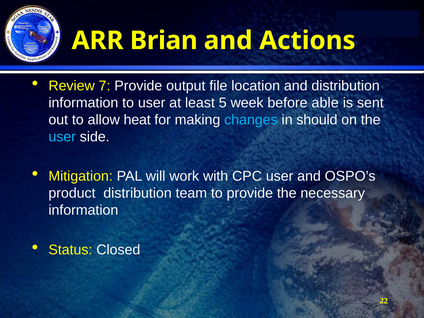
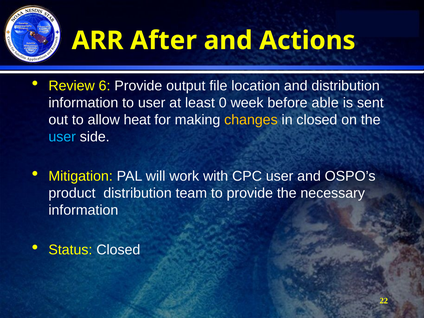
Brian: Brian -> After (164, 41)
7: 7 -> 6 (105, 86)
5: 5 -> 0 (223, 103)
changes colour: light blue -> yellow (251, 120)
in should: should -> closed (317, 120)
